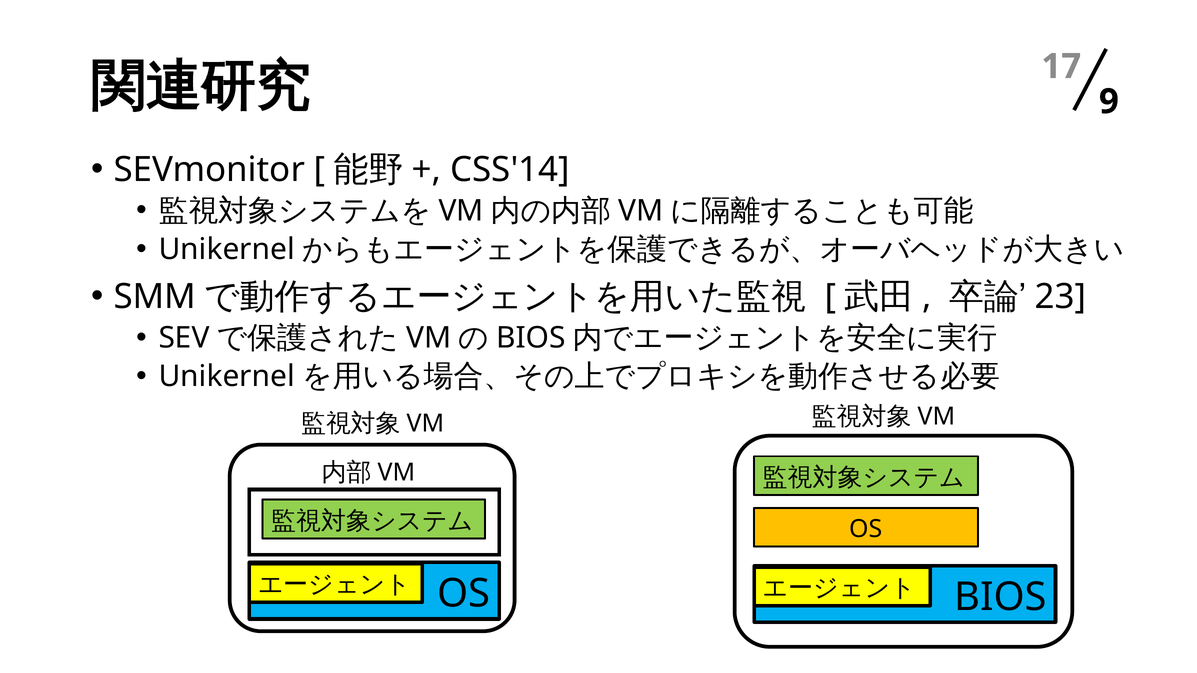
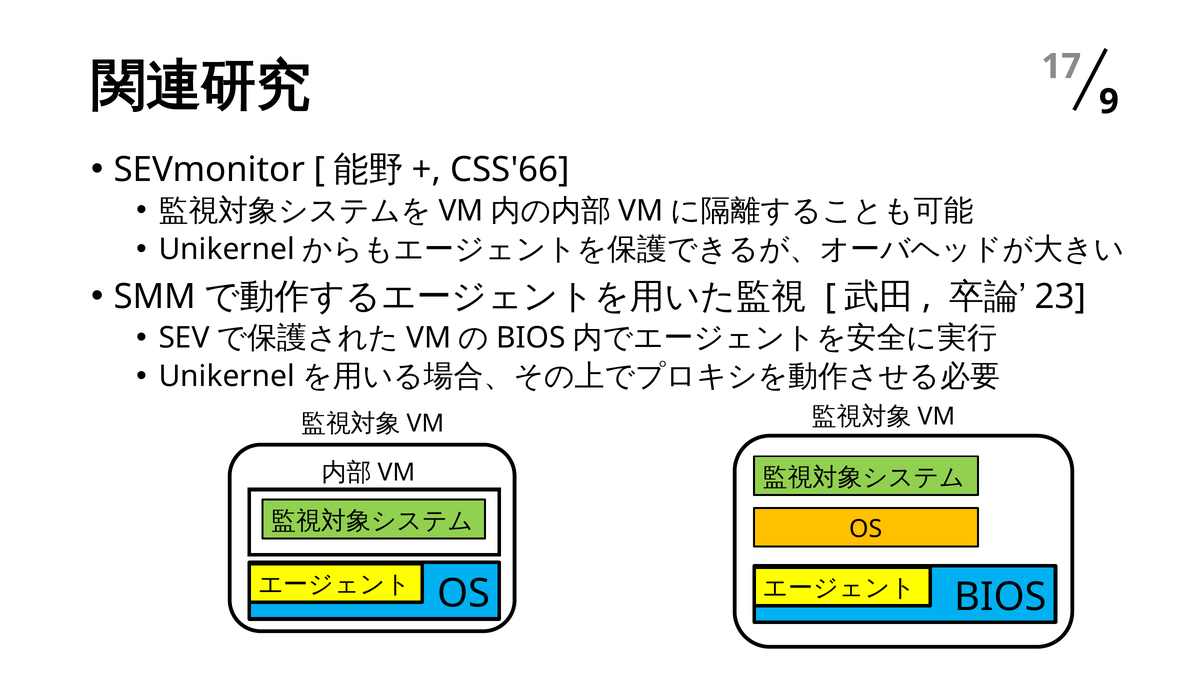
CSS'14: CSS'14 -> CSS'66 (510, 170)
